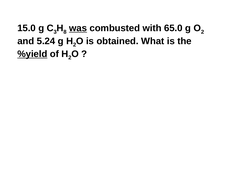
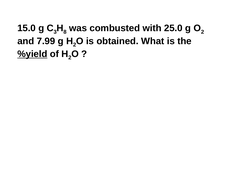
was underline: present -> none (78, 28)
65.0: 65.0 -> 25.0 (173, 28)
5.24: 5.24 -> 7.99 (46, 41)
